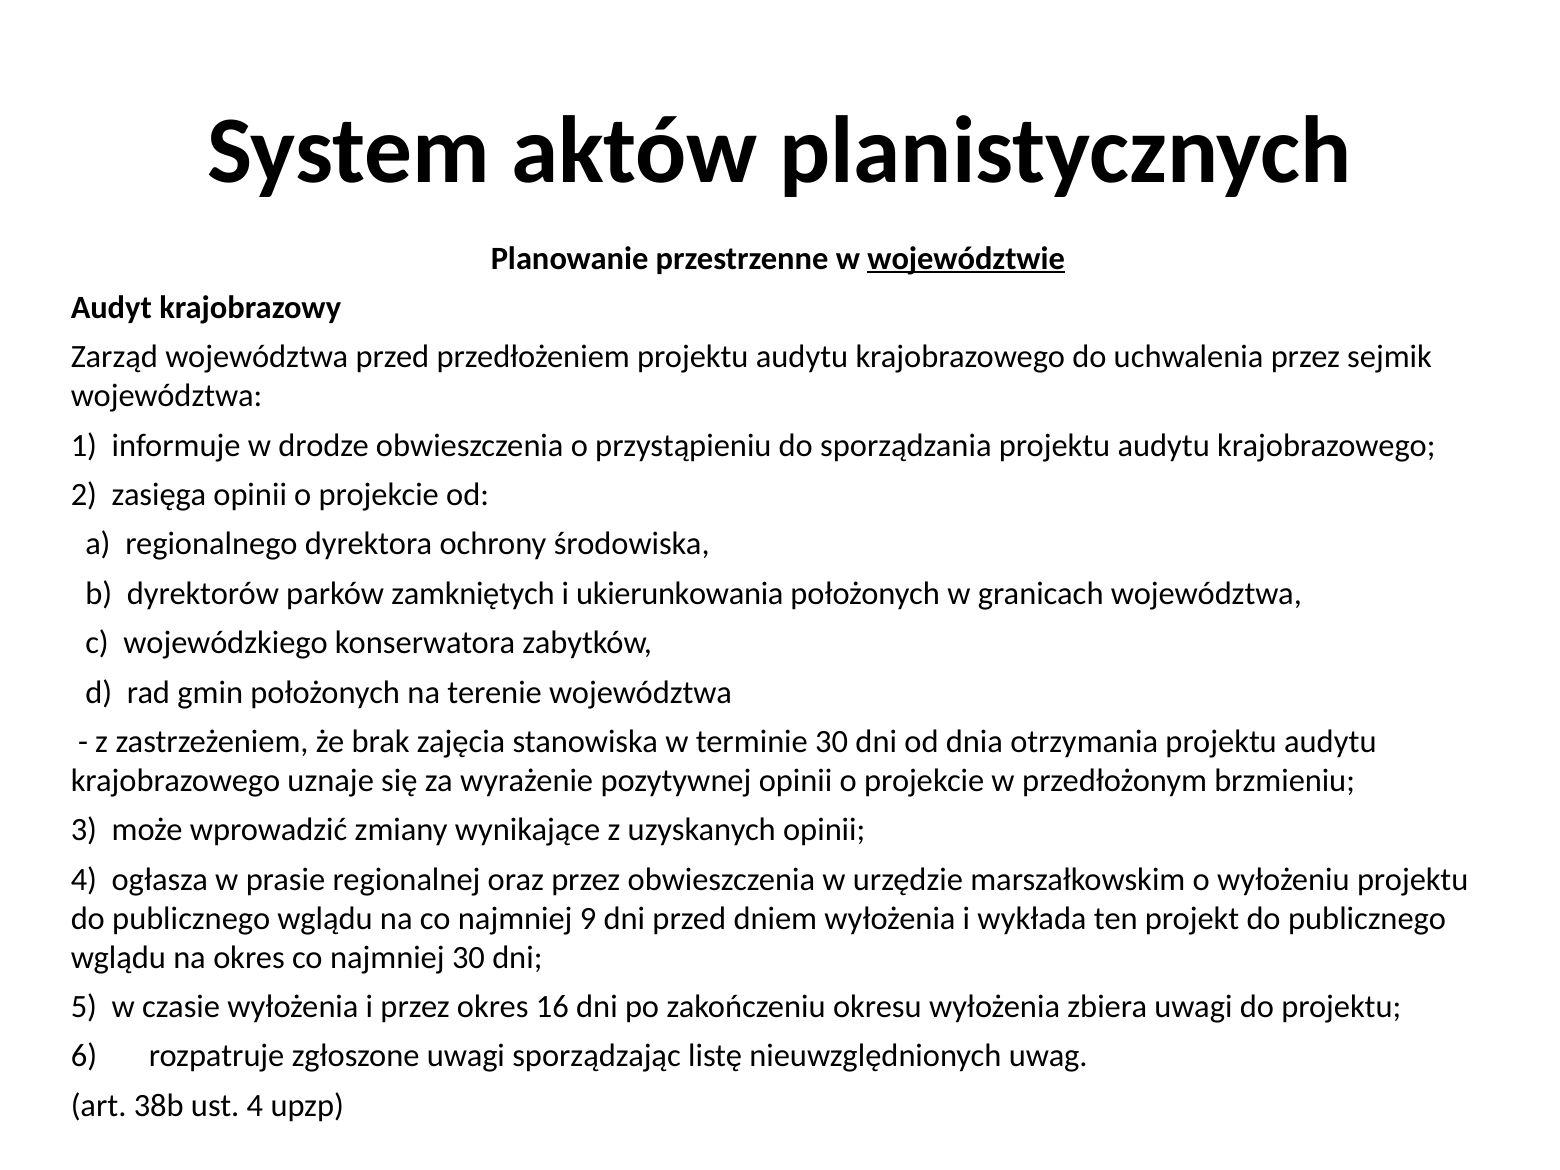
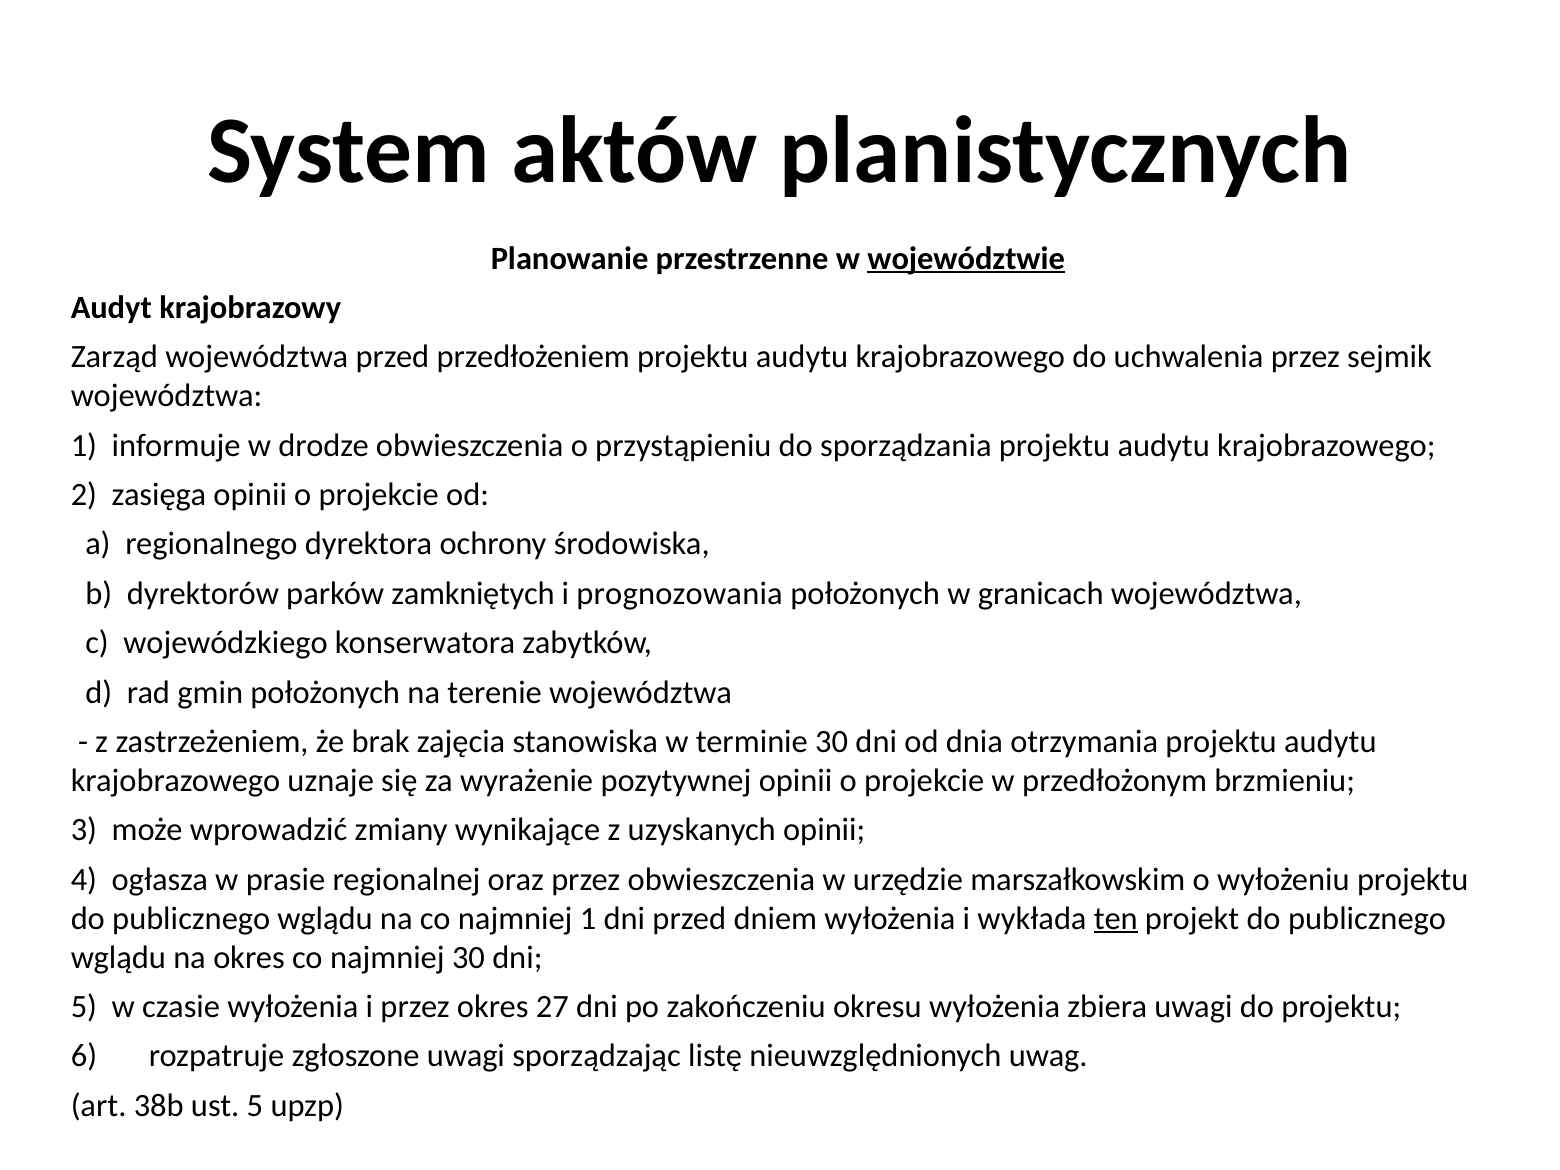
ukierunkowania: ukierunkowania -> prognozowania (680, 594)
najmniej 9: 9 -> 1 (588, 918)
ten underline: none -> present (1116, 918)
16: 16 -> 27 (552, 1007)
ust 4: 4 -> 5 (255, 1106)
